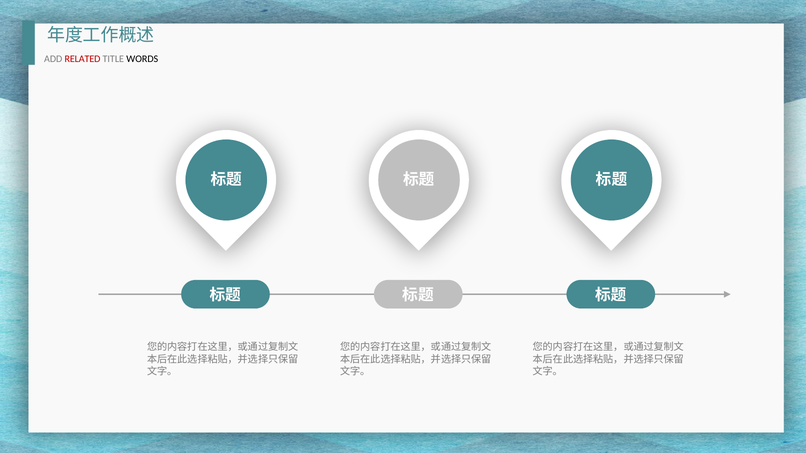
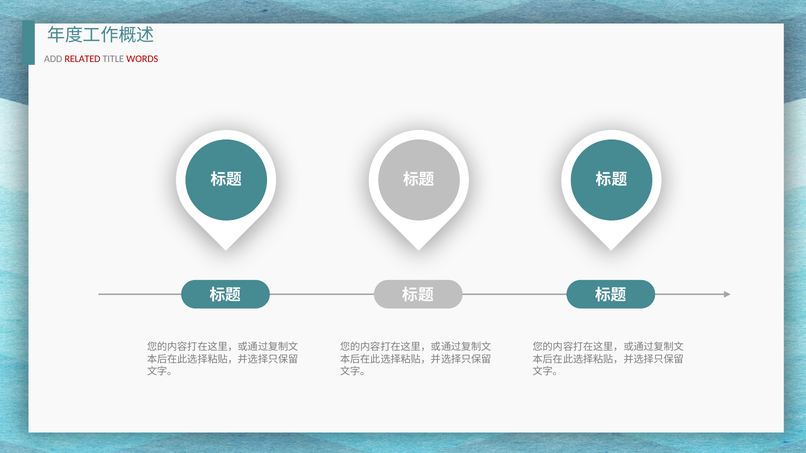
WORDS colour: black -> red (142, 59)
